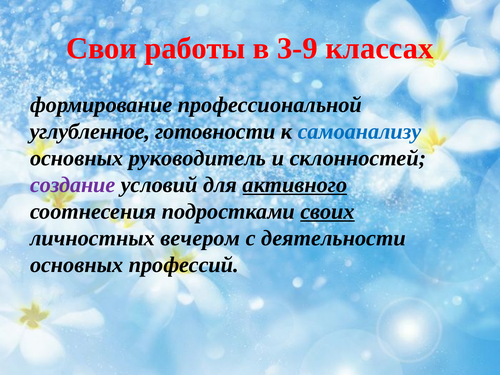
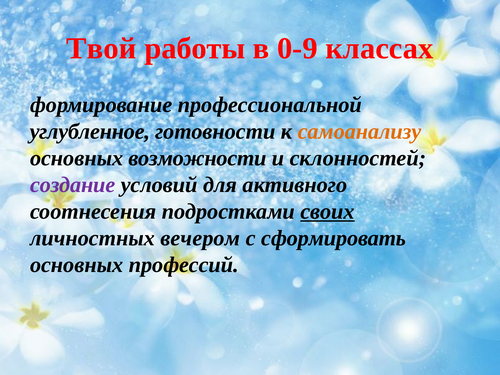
Свои: Свои -> Твой (101, 48)
3-9: 3-9 -> 0-9 (297, 48)
самоанализу colour: blue -> orange (360, 132)
руководитель: руководитель -> возможности (198, 158)
активного underline: present -> none (295, 185)
деятельности: деятельности -> сформировать (334, 238)
